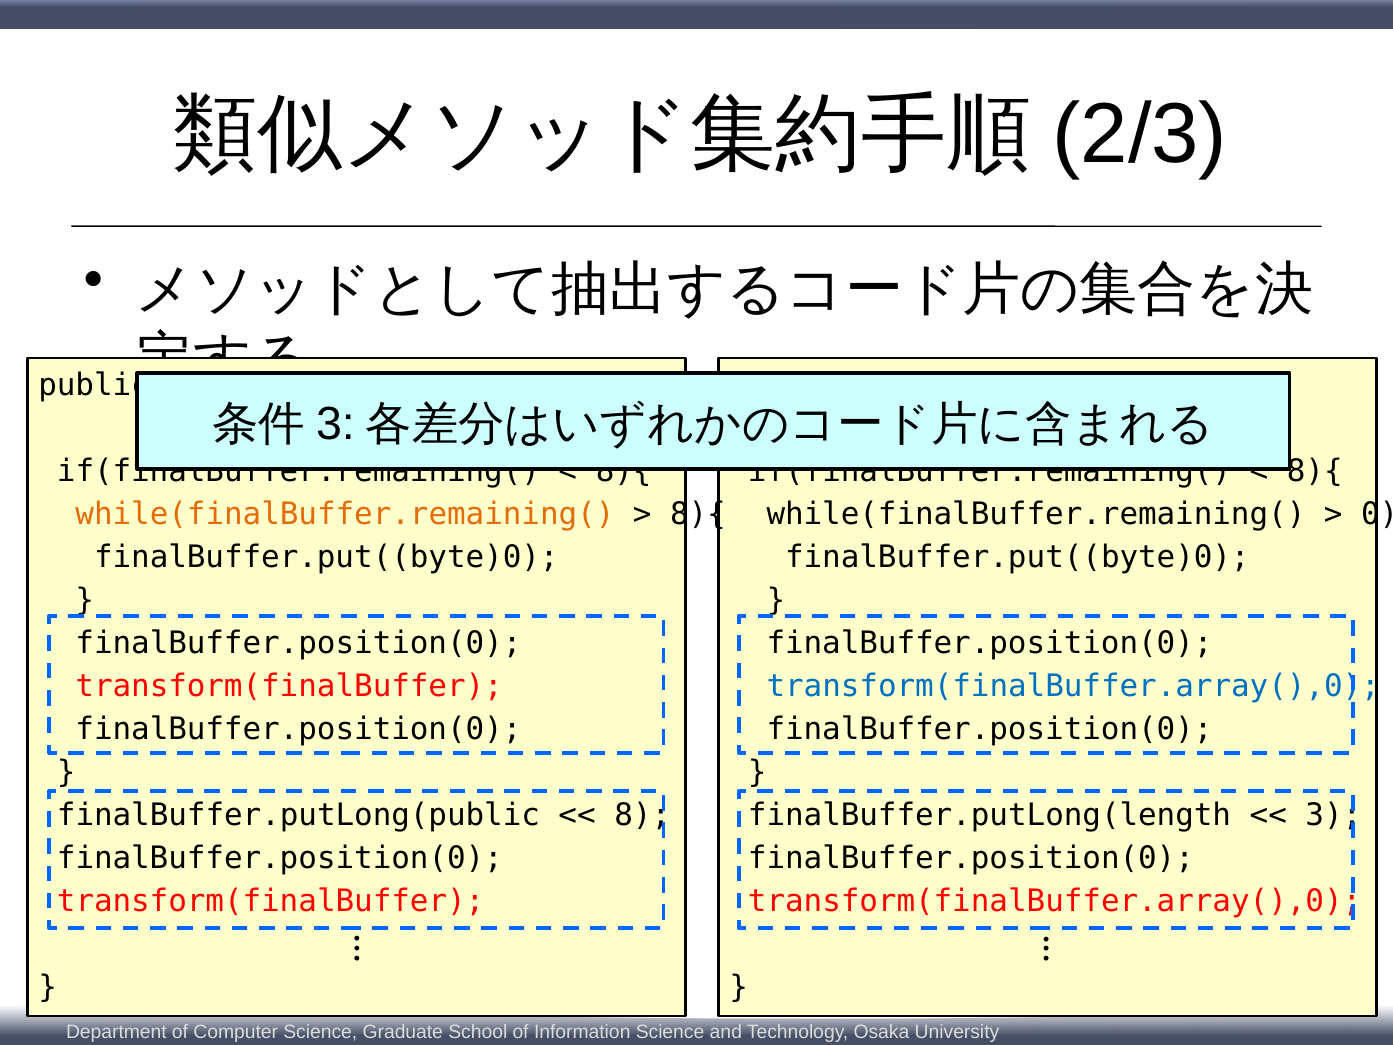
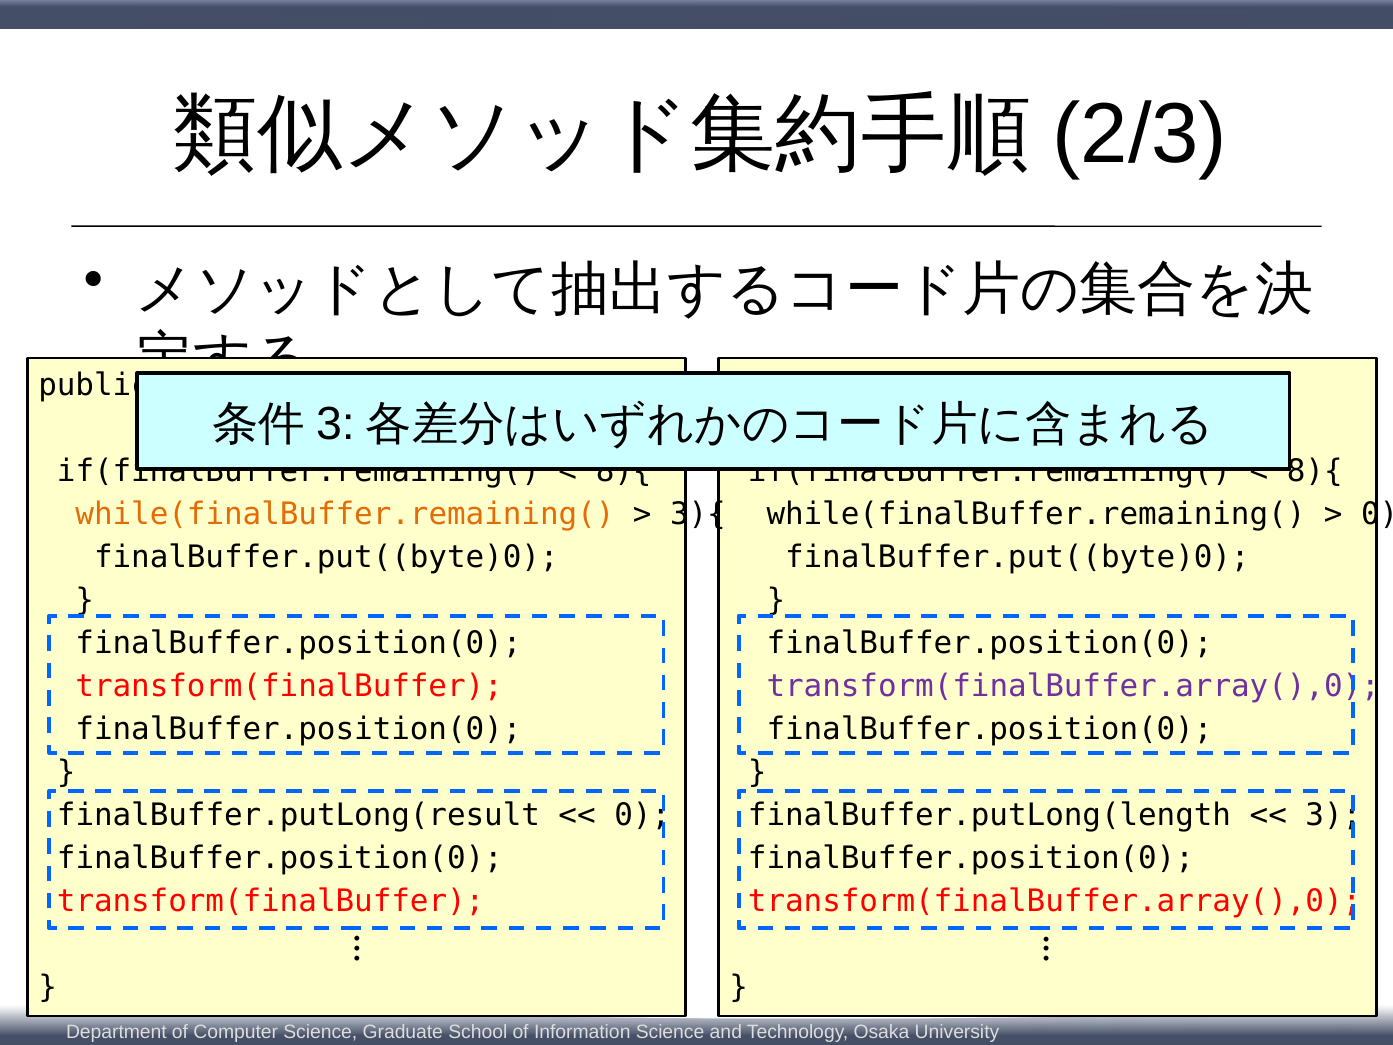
8){: 8){ -> 3){ (698, 514)
transform(finalBuffer.array(),0 colour: blue -> purple (1073, 686)
finalBuffer.putLong(public: finalBuffer.putLong(public -> finalBuffer.putLong(result (298, 815)
8: 8 -> 0 (642, 815)
